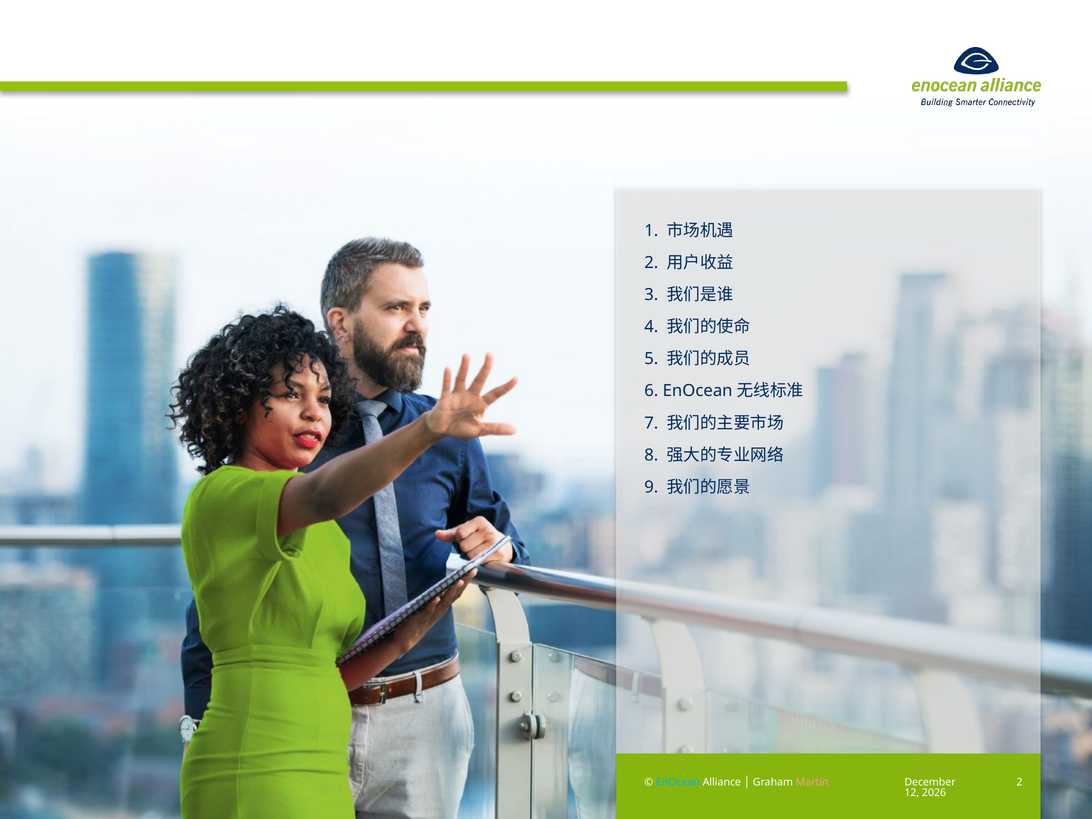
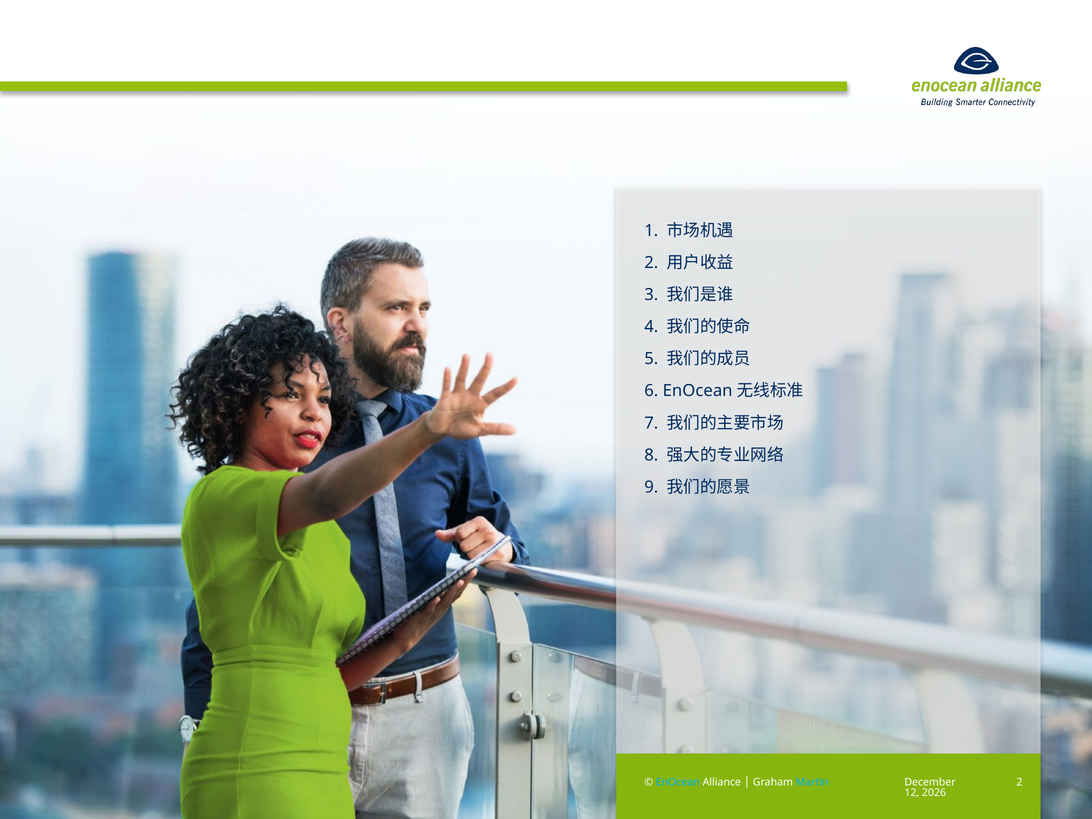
Martin colour: pink -> light blue (812, 782)
